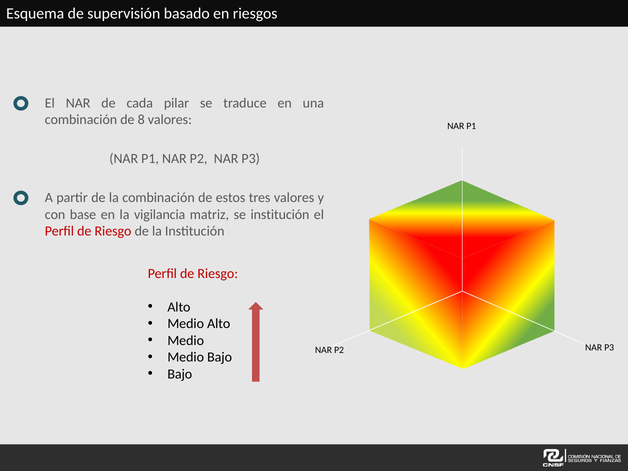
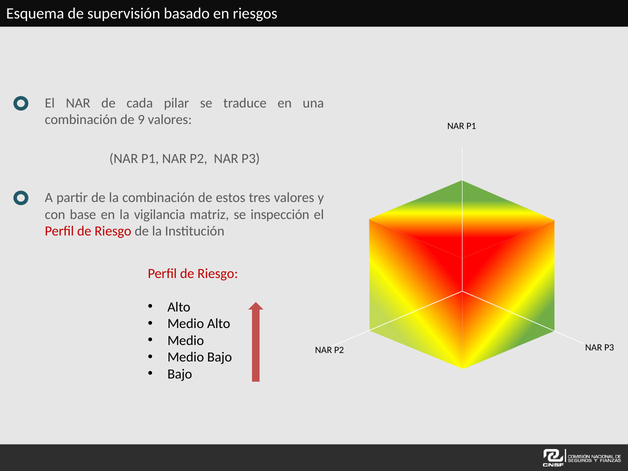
8: 8 -> 9 (141, 120)
se institución: institución -> inspección (280, 215)
